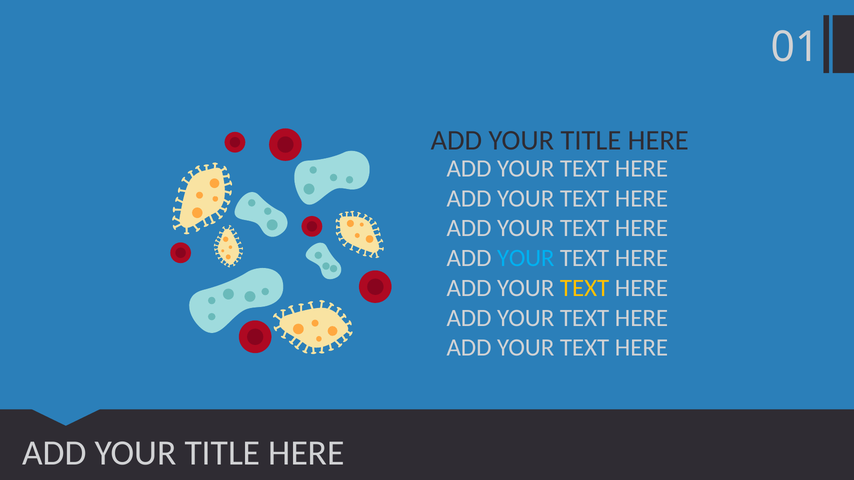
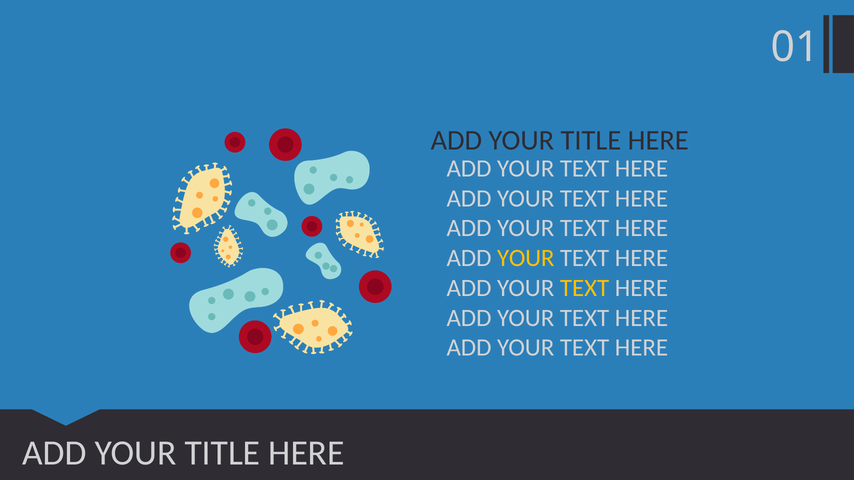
YOUR colour: light blue -> yellow (526, 258)
